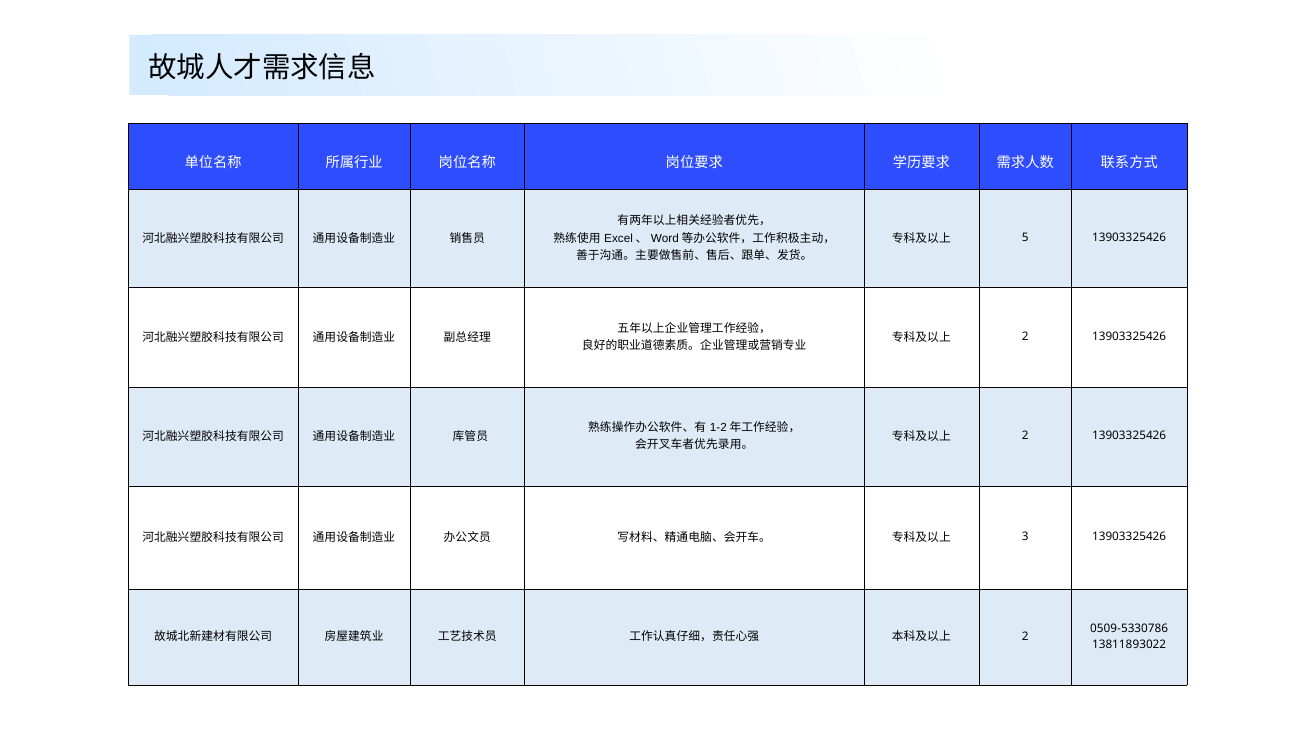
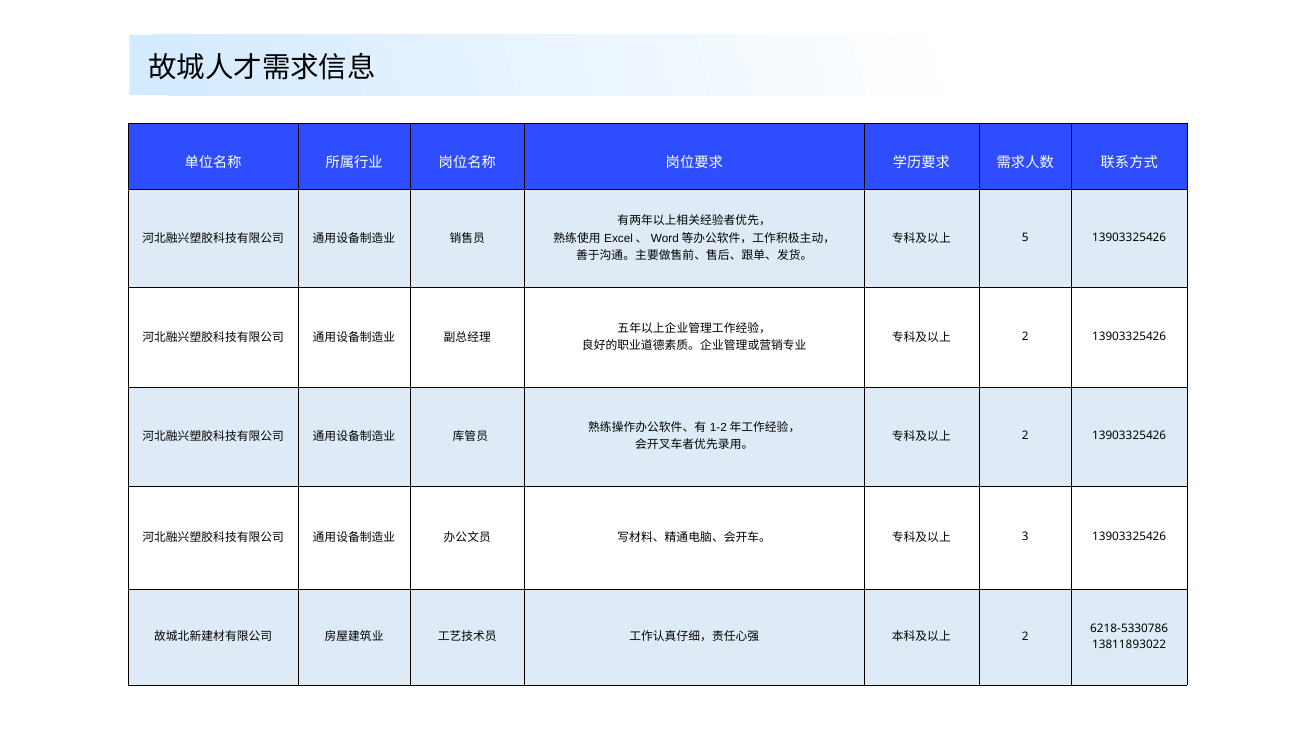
0509-5330786: 0509-5330786 -> 6218-5330786 (1129, 628)
